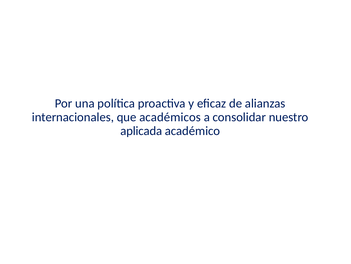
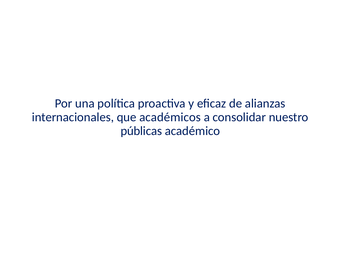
aplicada: aplicada -> públicas (141, 131)
